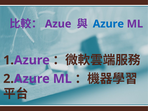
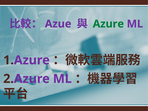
Azure colour: blue -> green (108, 24)
